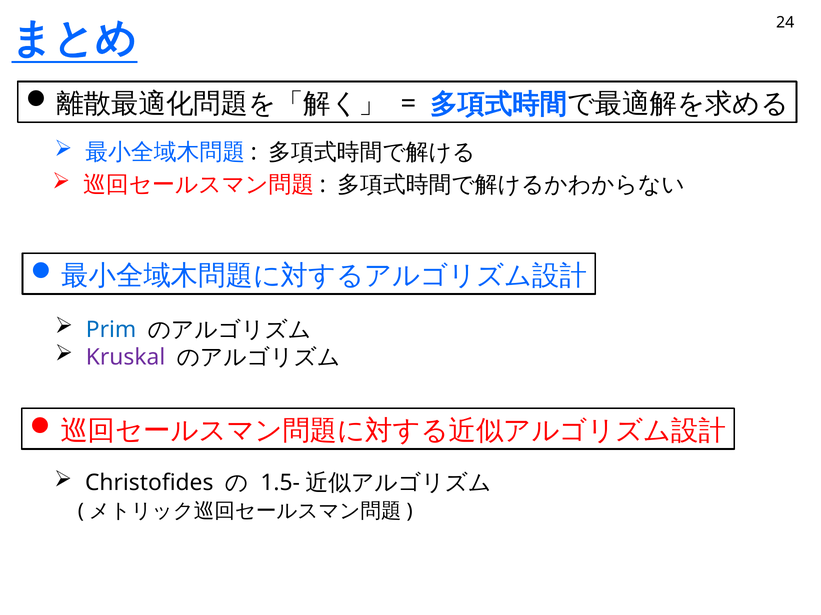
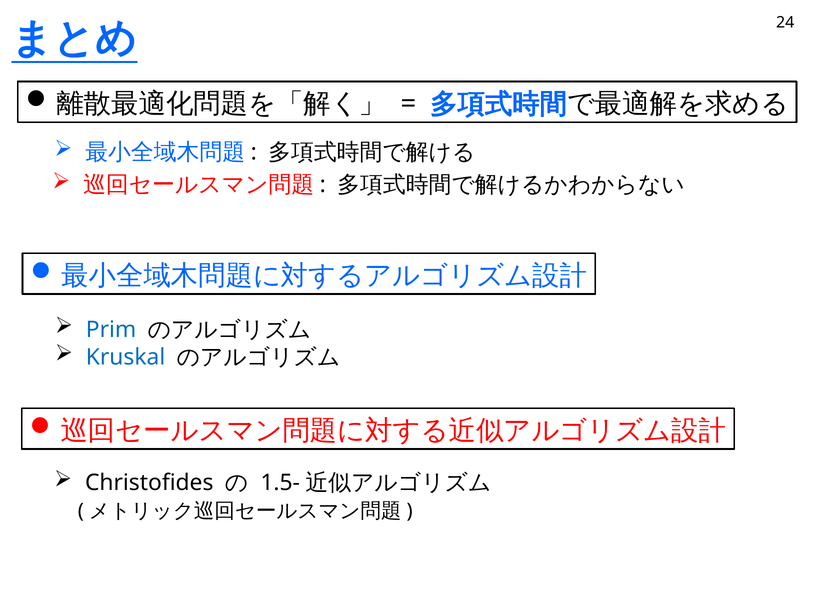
Kruskal colour: purple -> blue (126, 357)
